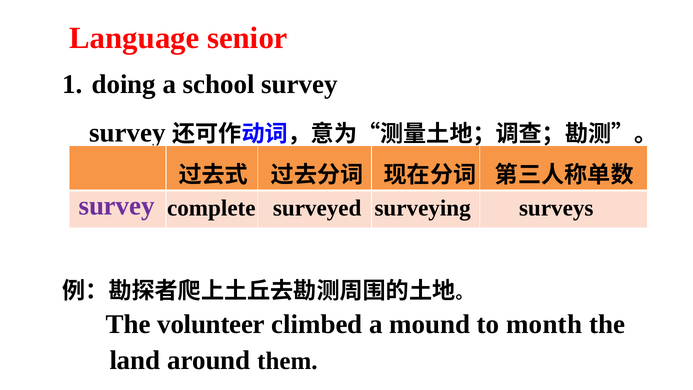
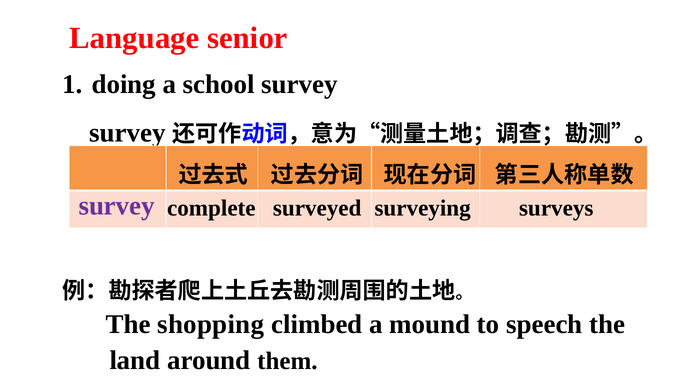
volunteer: volunteer -> shopping (211, 324)
month: month -> speech (544, 324)
